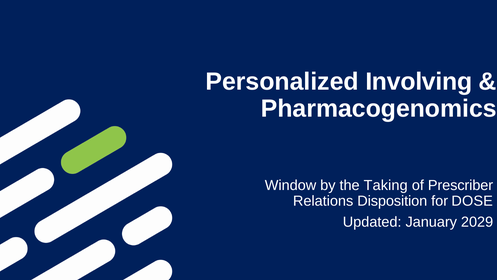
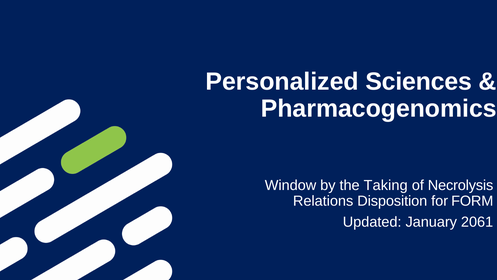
Involving: Involving -> Sciences (419, 82)
Prescriber: Prescriber -> Necrolysis (461, 185)
DOSE: DOSE -> FORM (472, 201)
2029: 2029 -> 2061 (477, 222)
